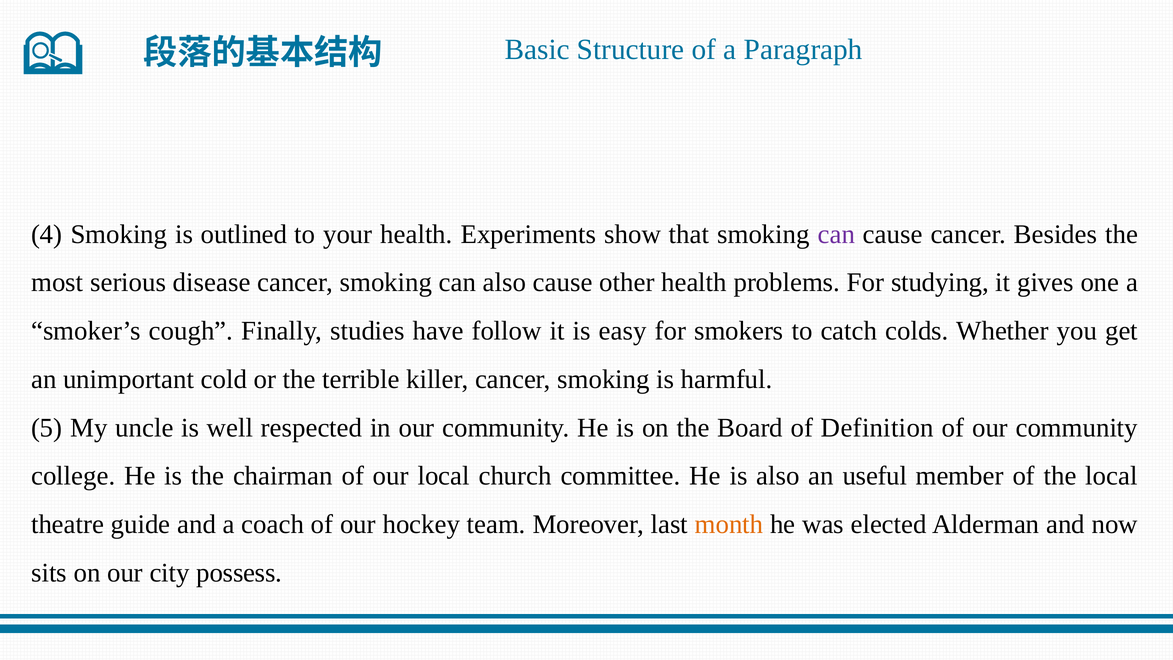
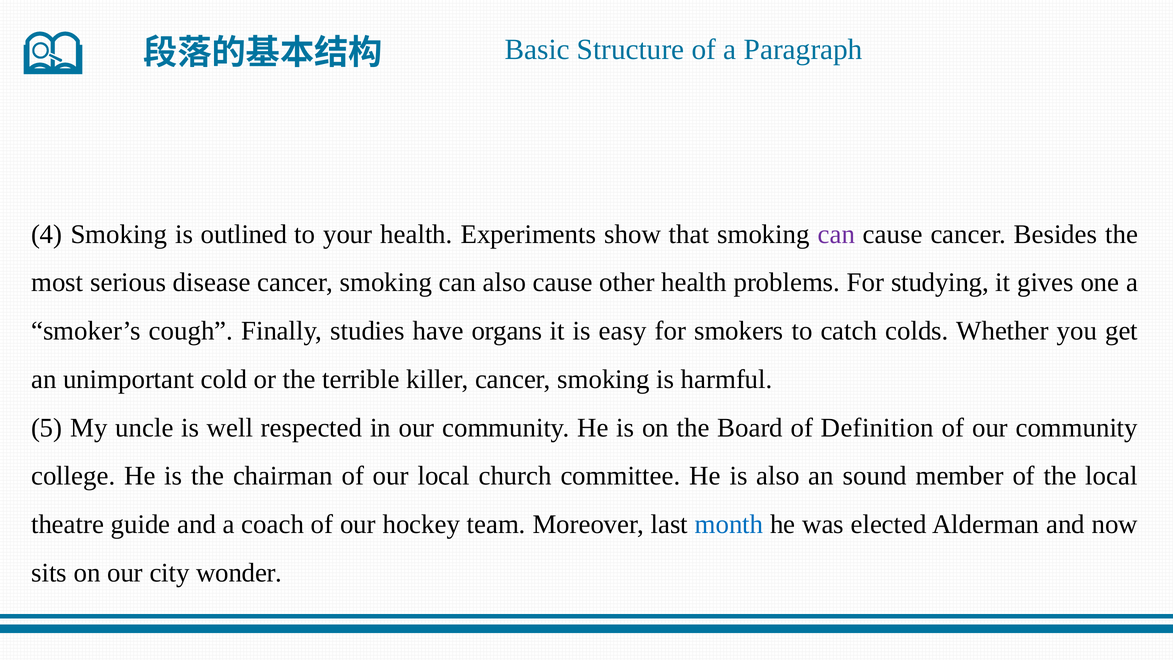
follow: follow -> organs (507, 331)
useful: useful -> sound (875, 476)
month colour: orange -> blue (729, 524)
possess: possess -> wonder (239, 573)
